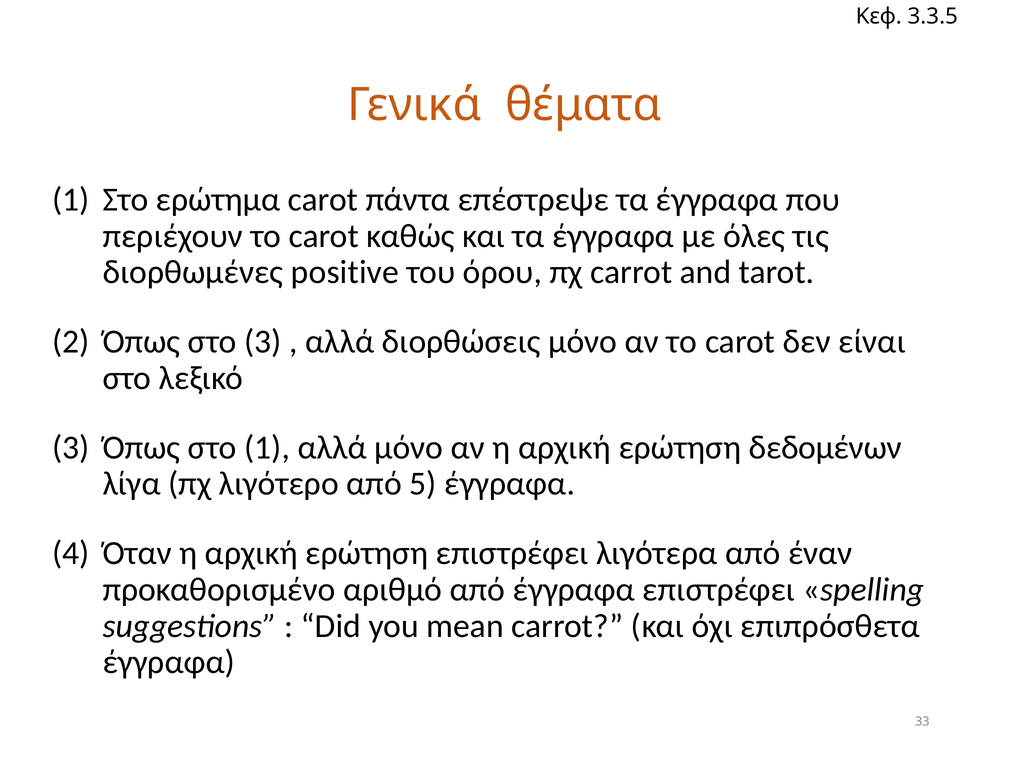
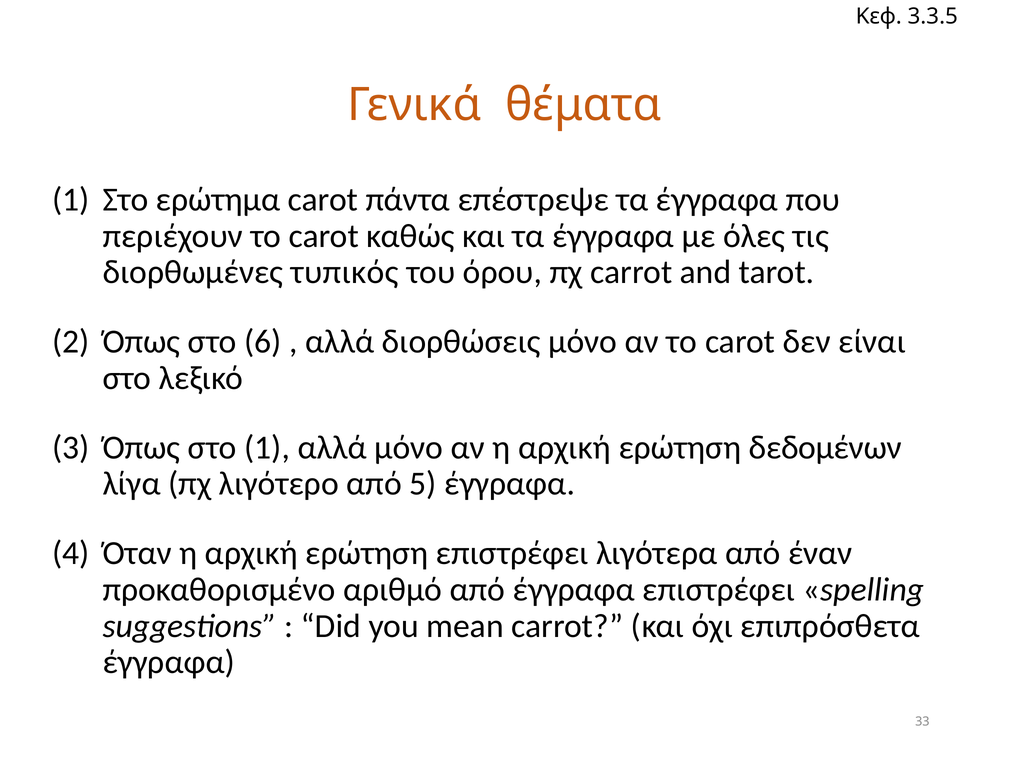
positive: positive -> τυπικός (345, 272)
στο 3: 3 -> 6 (263, 342)
